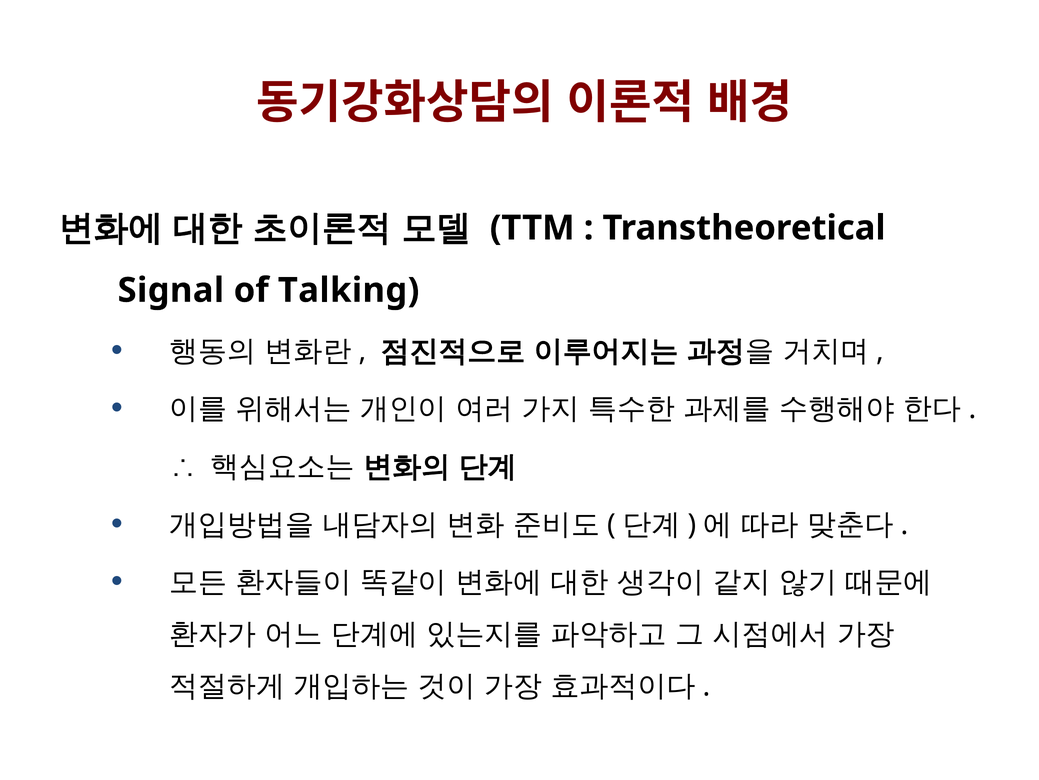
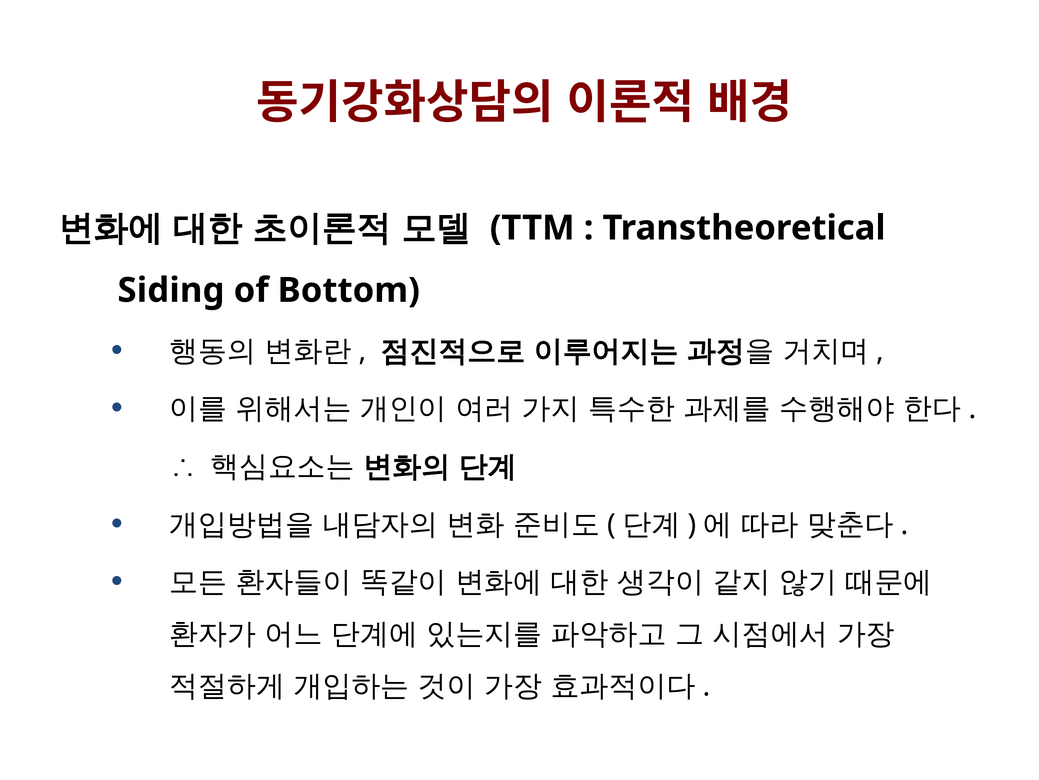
Signal: Signal -> Siding (171, 290)
Talking: Talking -> Bottom (349, 290)
